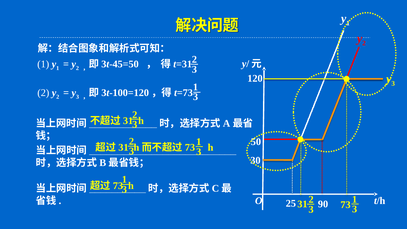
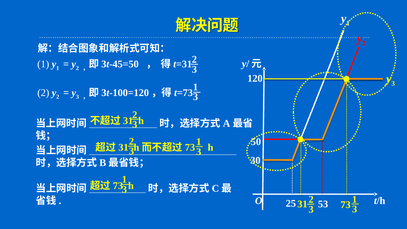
90: 90 -> 53 (323, 204)
